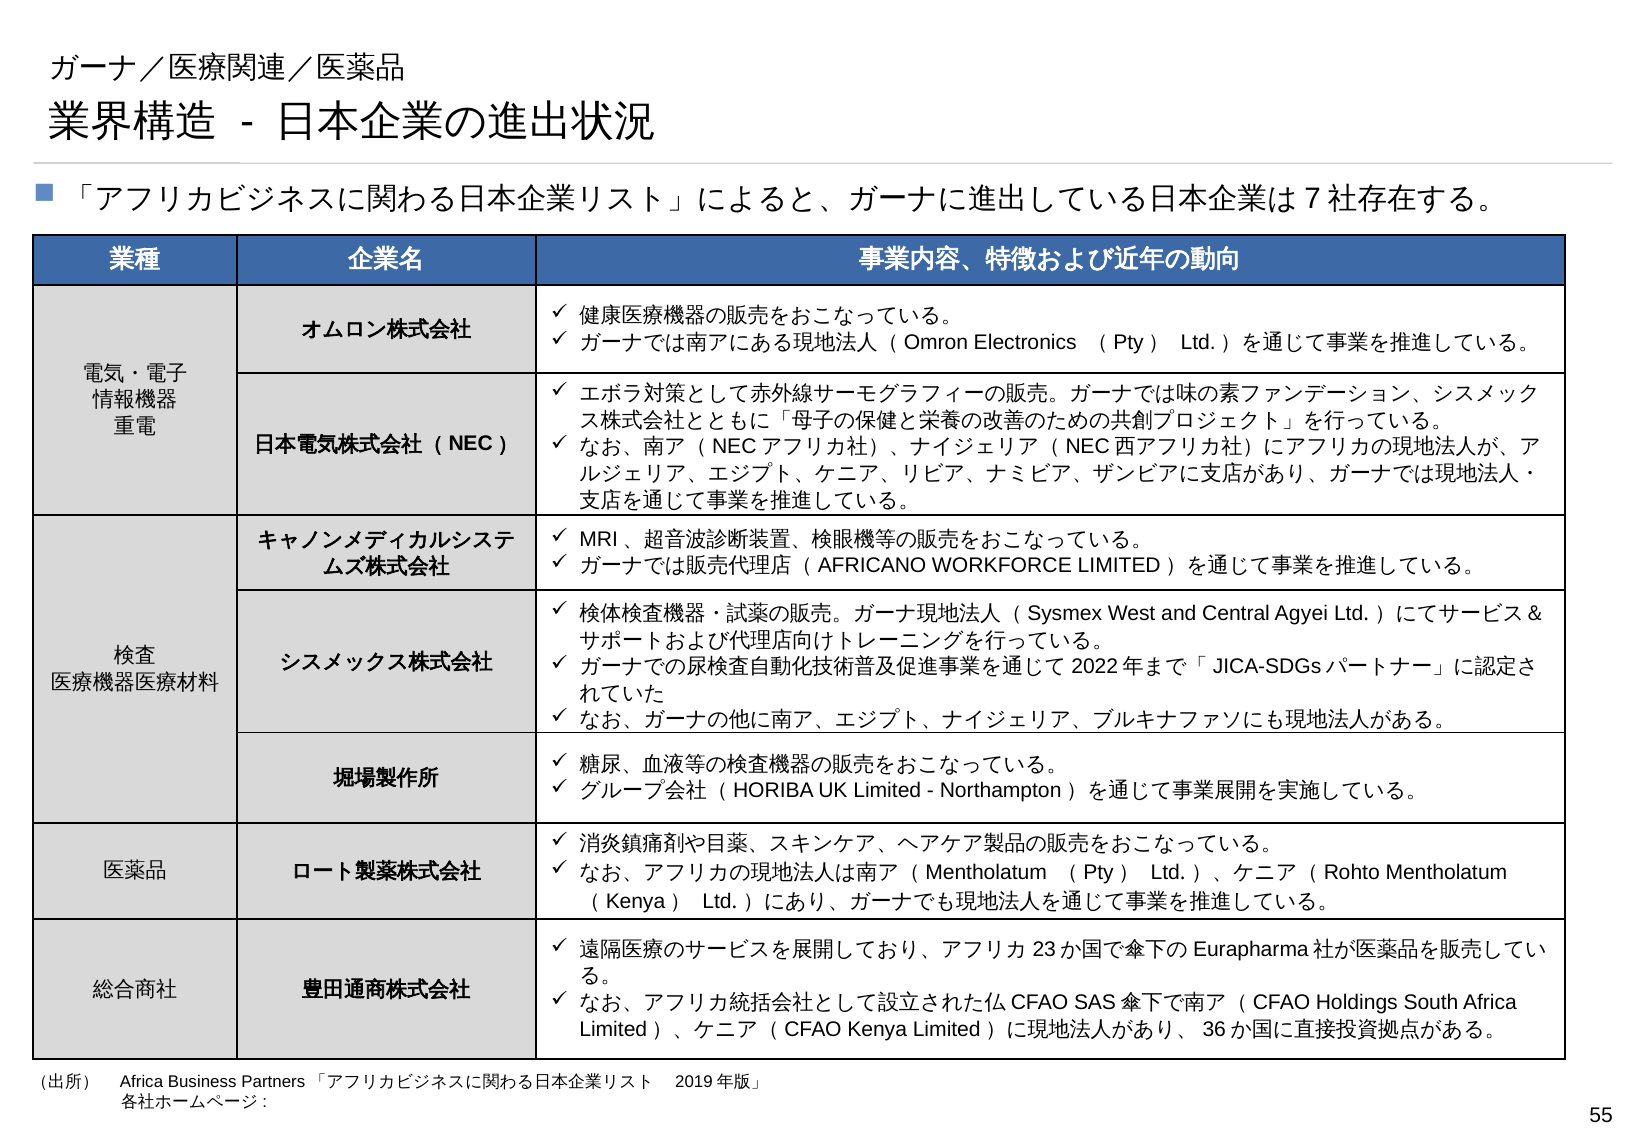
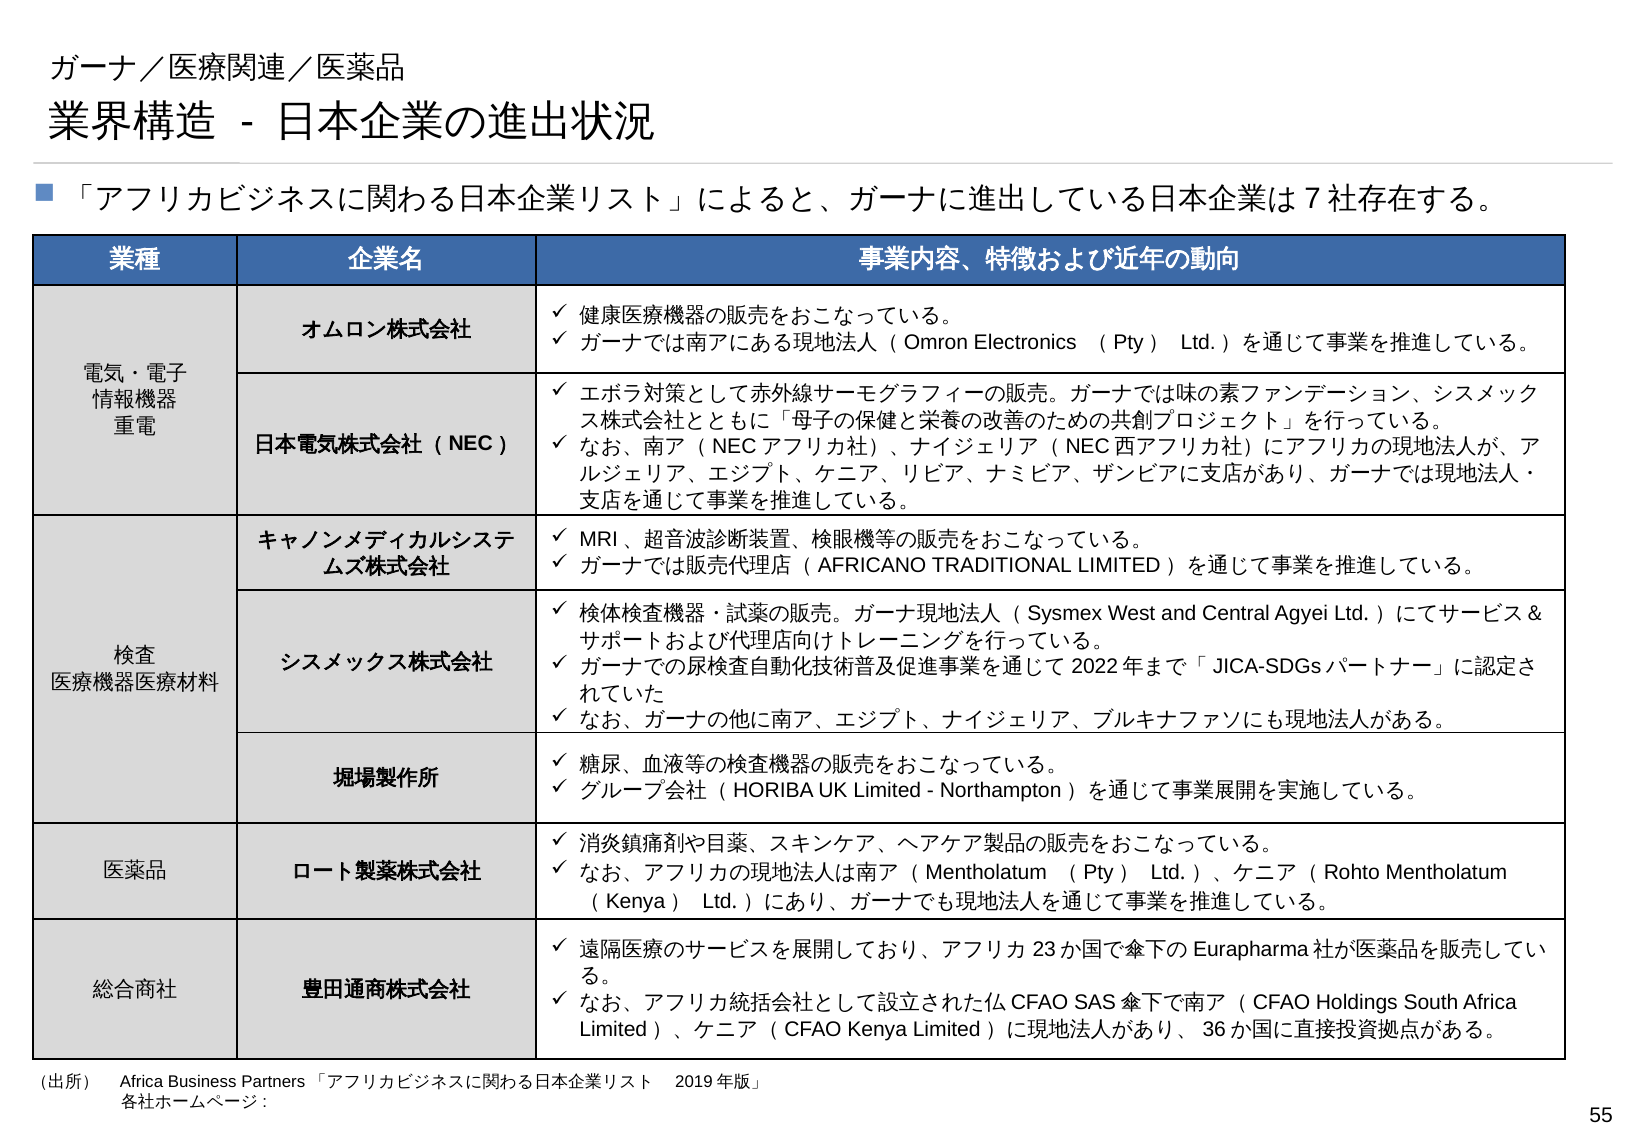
WORKFORCE: WORKFORCE -> TRADITIONAL (1002, 566)
